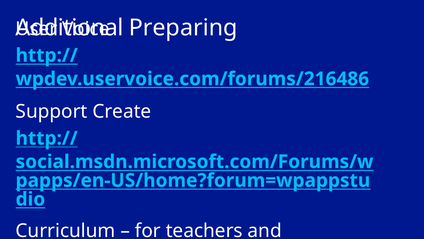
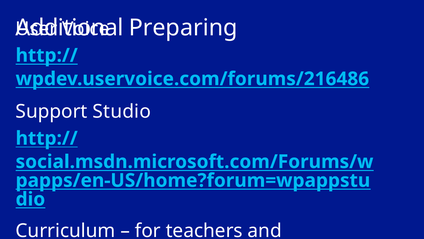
Create: Create -> Studio (122, 111)
